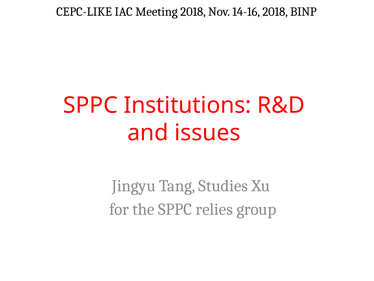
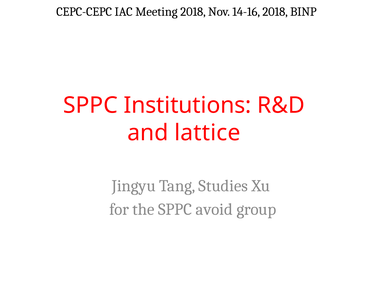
CEPC-LIKE: CEPC-LIKE -> CEPC-CEPC (84, 12)
issues: issues -> lattice (207, 133)
relies: relies -> avoid (214, 209)
